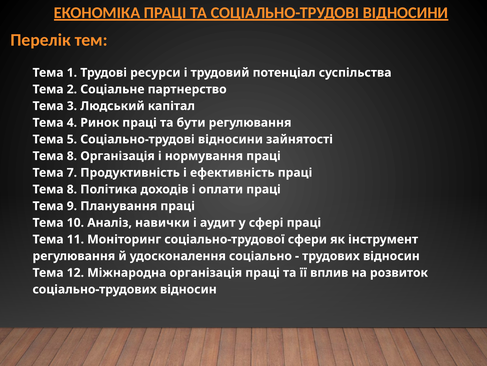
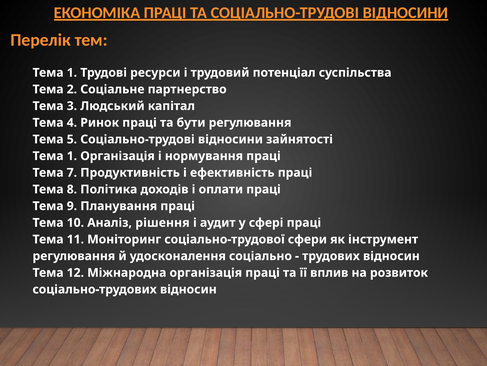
8: 8 -> 1 (72, 156)
навички: навички -> рішення (162, 222)
